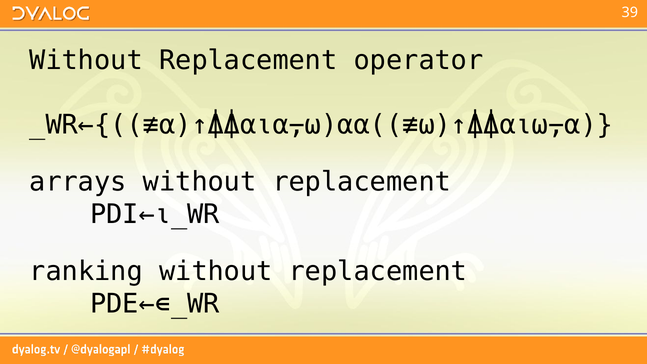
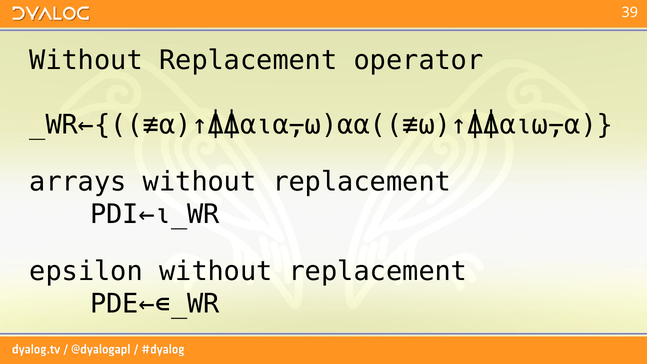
ranking: ranking -> epsilon (86, 272)
